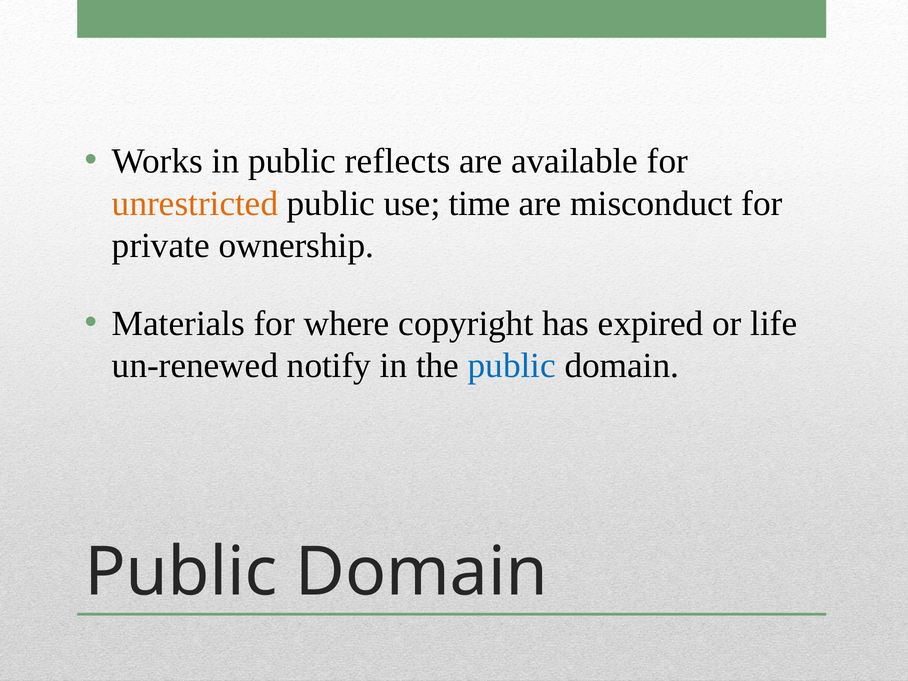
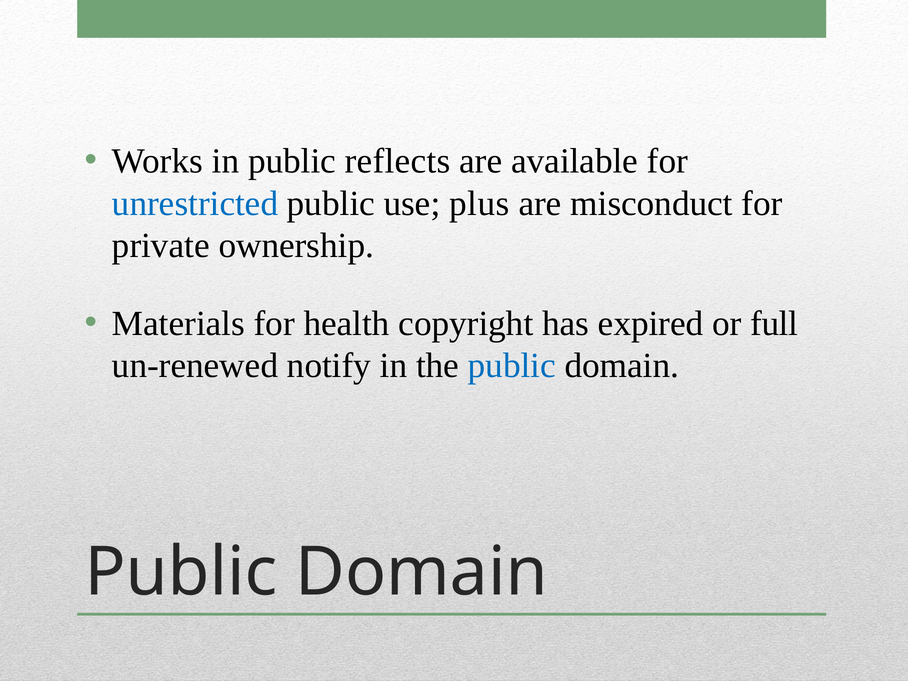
unrestricted colour: orange -> blue (195, 204)
time: time -> plus (479, 204)
where: where -> health (347, 323)
life: life -> full (774, 323)
